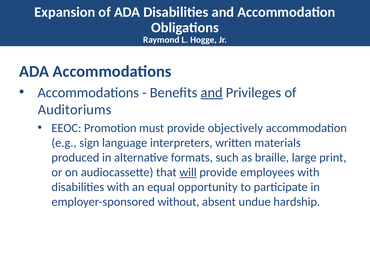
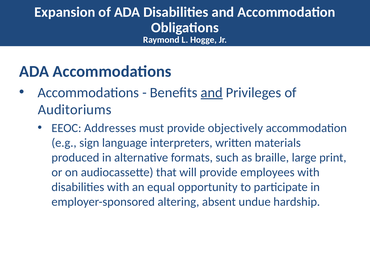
Promotion: Promotion -> Addresses (110, 128)
will underline: present -> none (188, 173)
without: without -> altering (178, 202)
